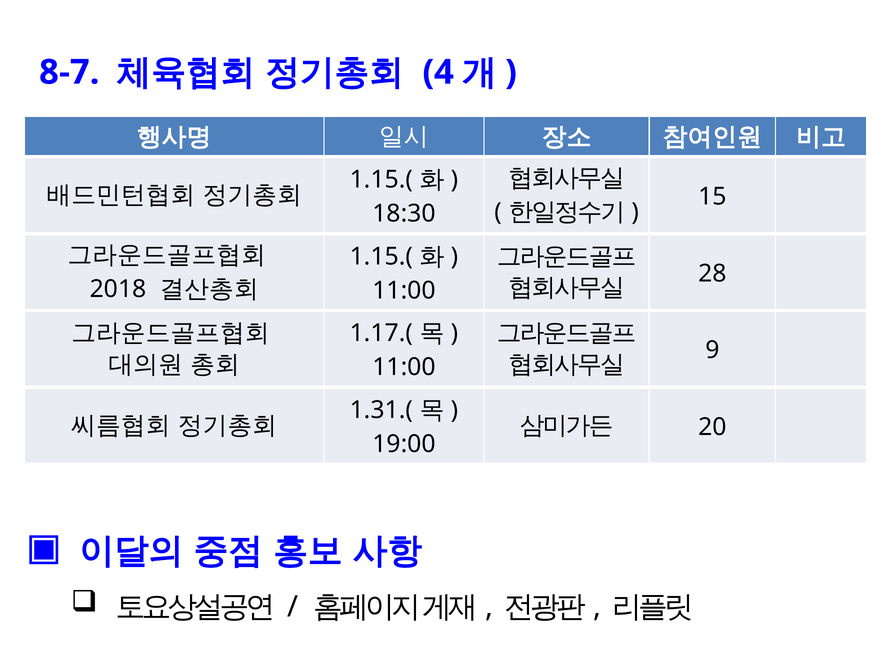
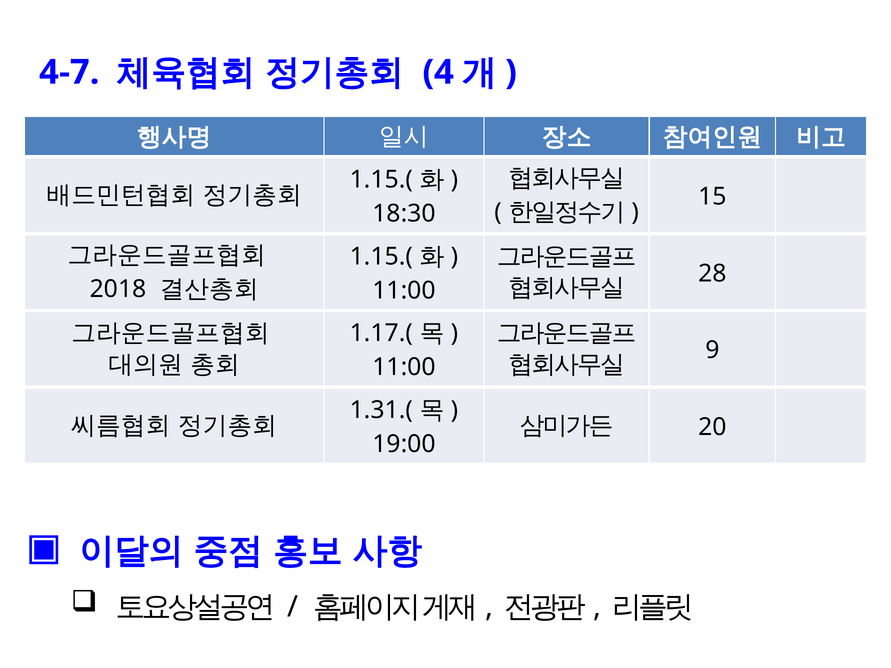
8-7: 8-7 -> 4-7 (69, 72)
